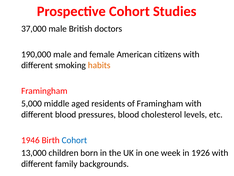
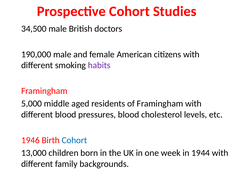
37,000: 37,000 -> 34,500 (34, 29)
habits colour: orange -> purple (99, 65)
1926: 1926 -> 1944 (201, 153)
